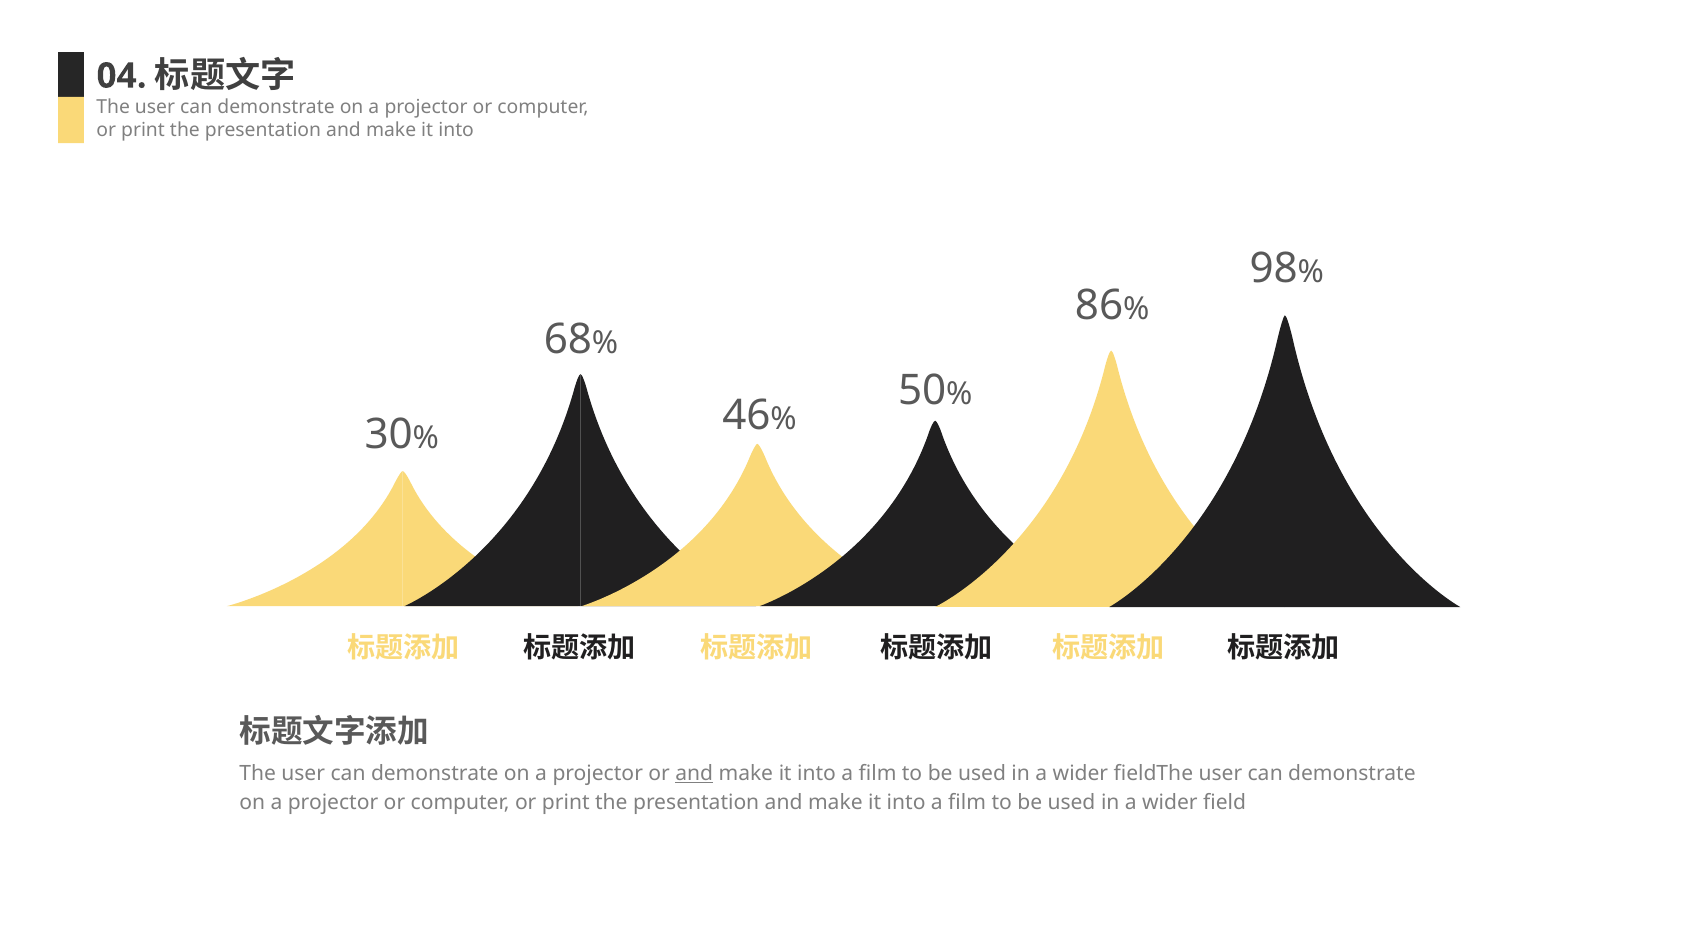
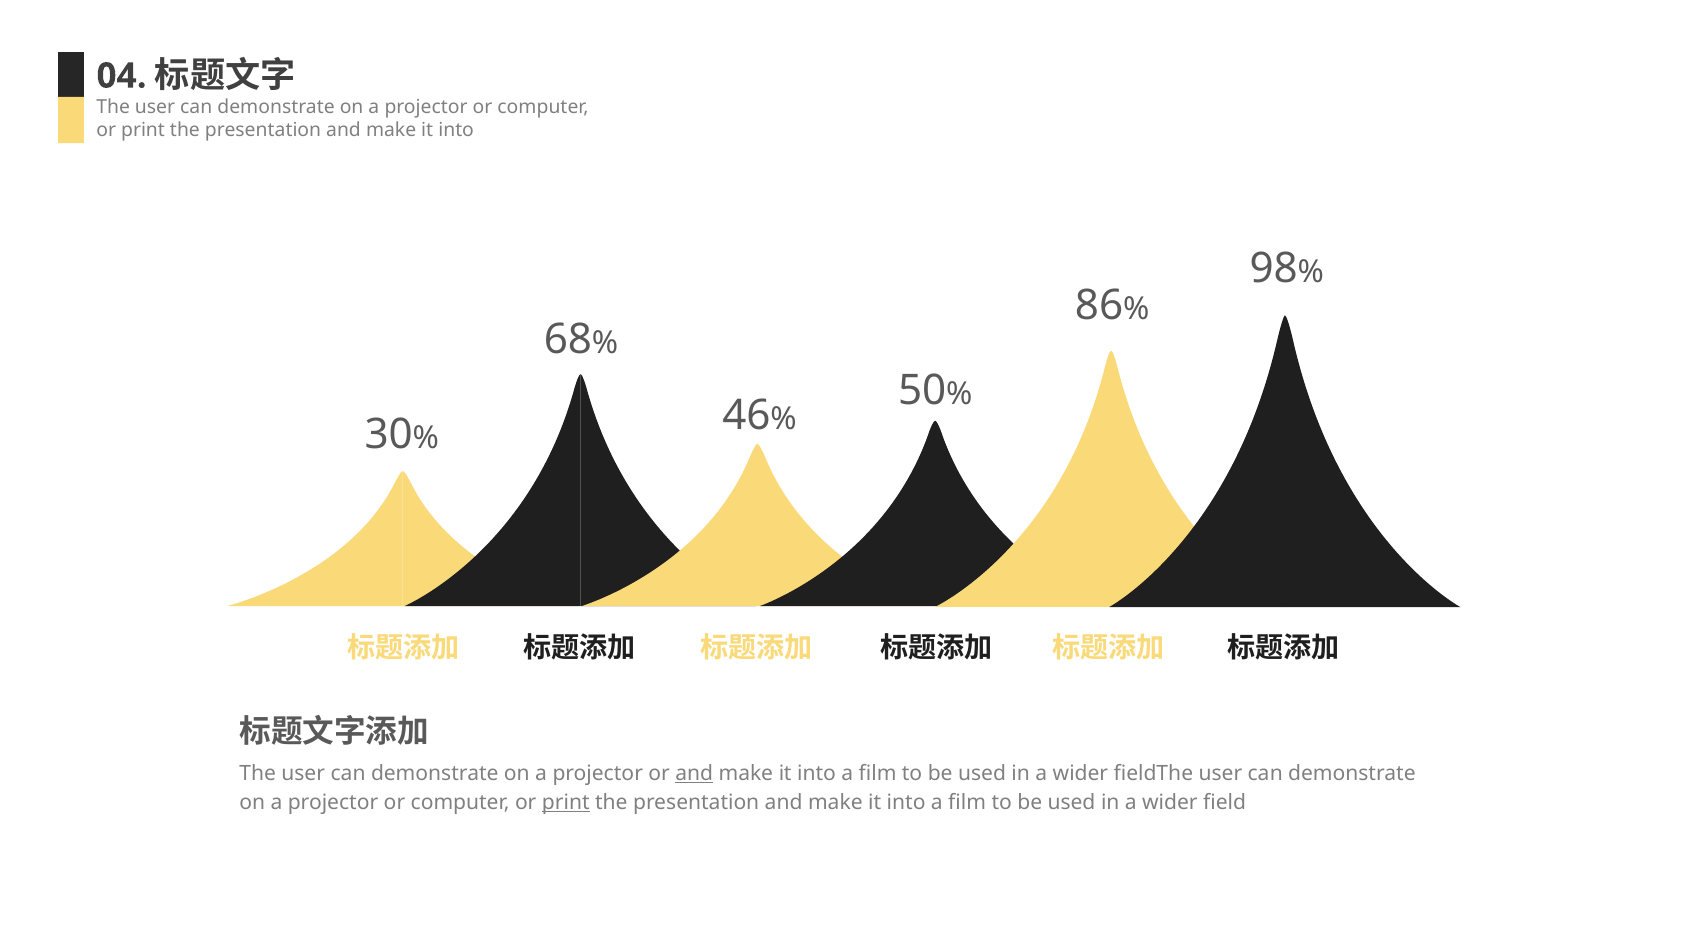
print underline: none -> present (566, 802)
